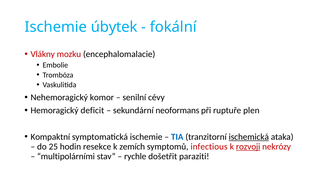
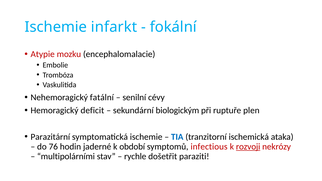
úbytek: úbytek -> infarkt (114, 27)
Vlákny: Vlákny -> Atypie (43, 54)
komor: komor -> fatální (102, 97)
neoformans: neoformans -> biologickým (177, 111)
Kompaktní: Kompaktní -> Parazitární (50, 137)
ischemická underline: present -> none (249, 137)
25: 25 -> 76 (53, 147)
resekce: resekce -> jaderné (97, 147)
zemích: zemích -> období (132, 147)
